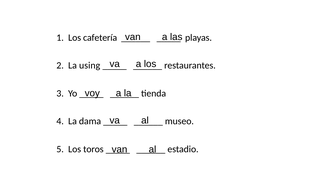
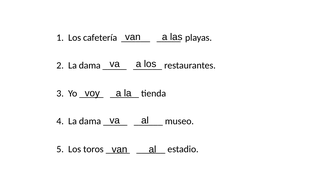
2 La using: using -> dama (90, 65)
